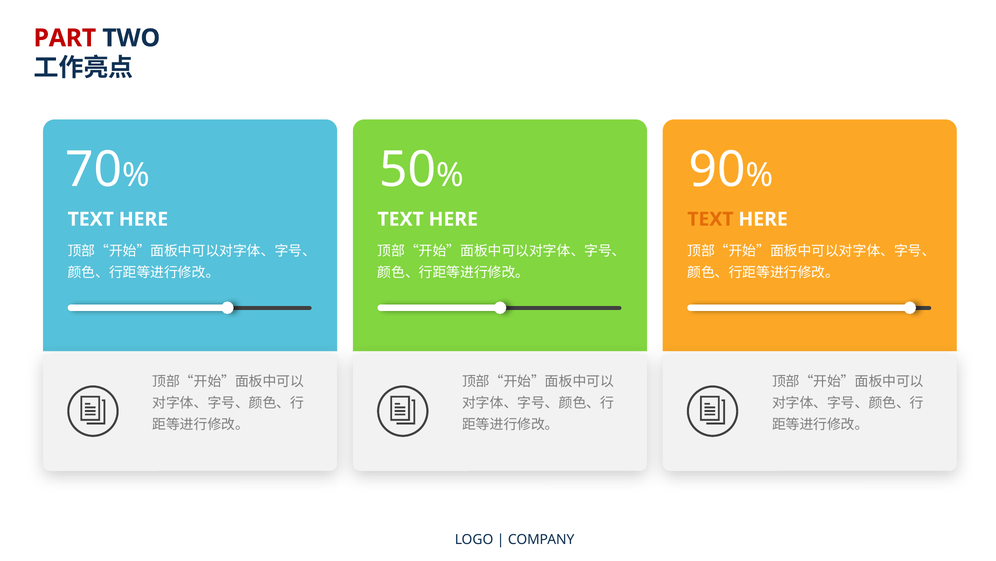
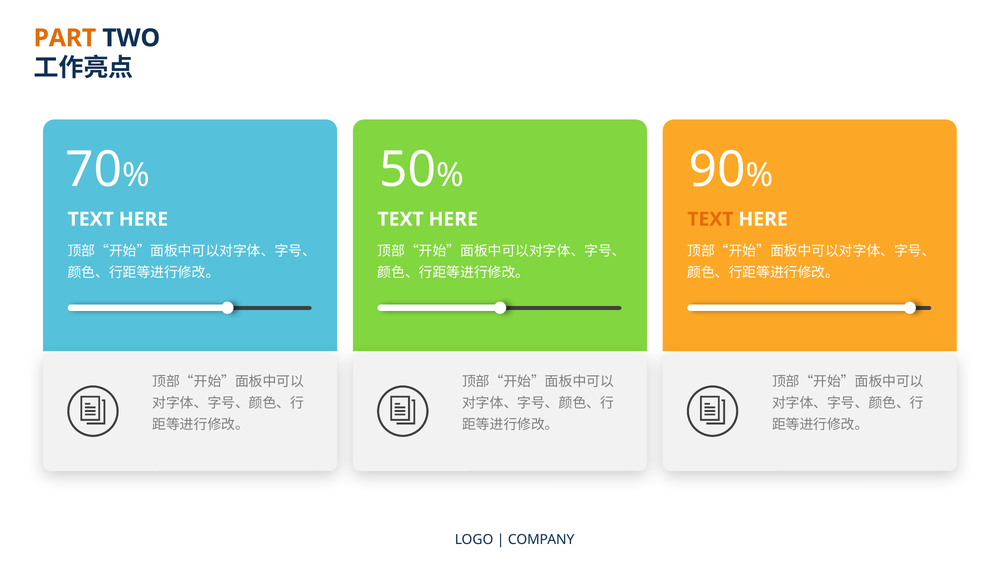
PART colour: red -> orange (65, 38)
